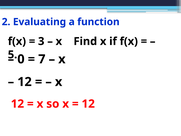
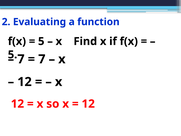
3: 3 -> 5 (41, 41)
0: 0 -> 7 (21, 59)
